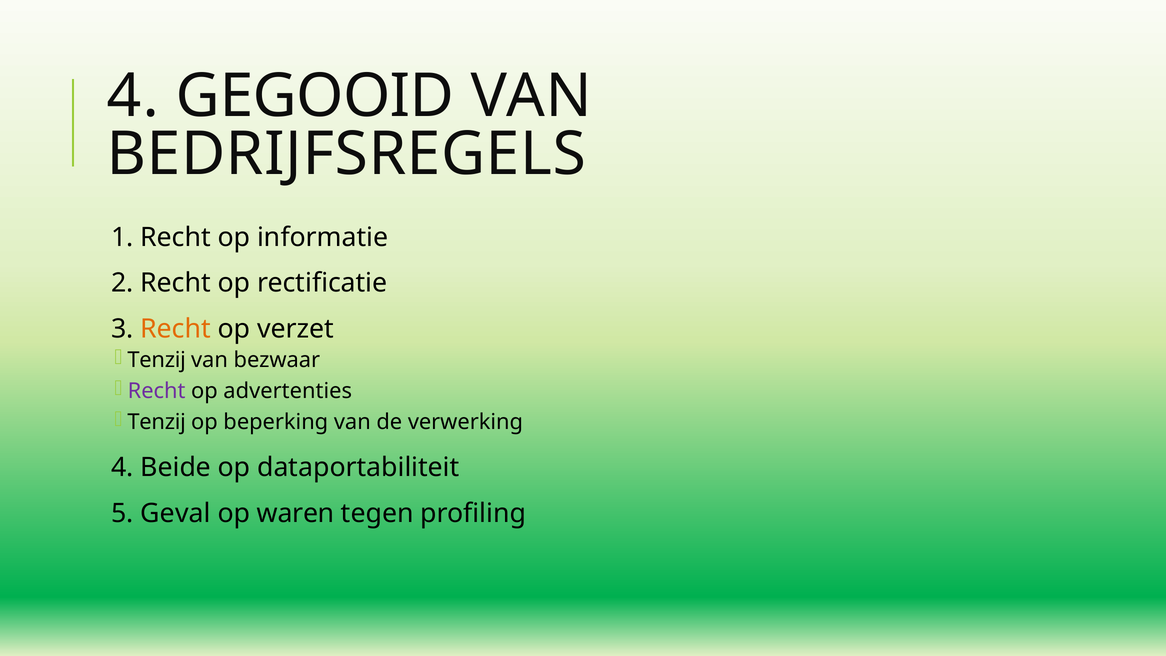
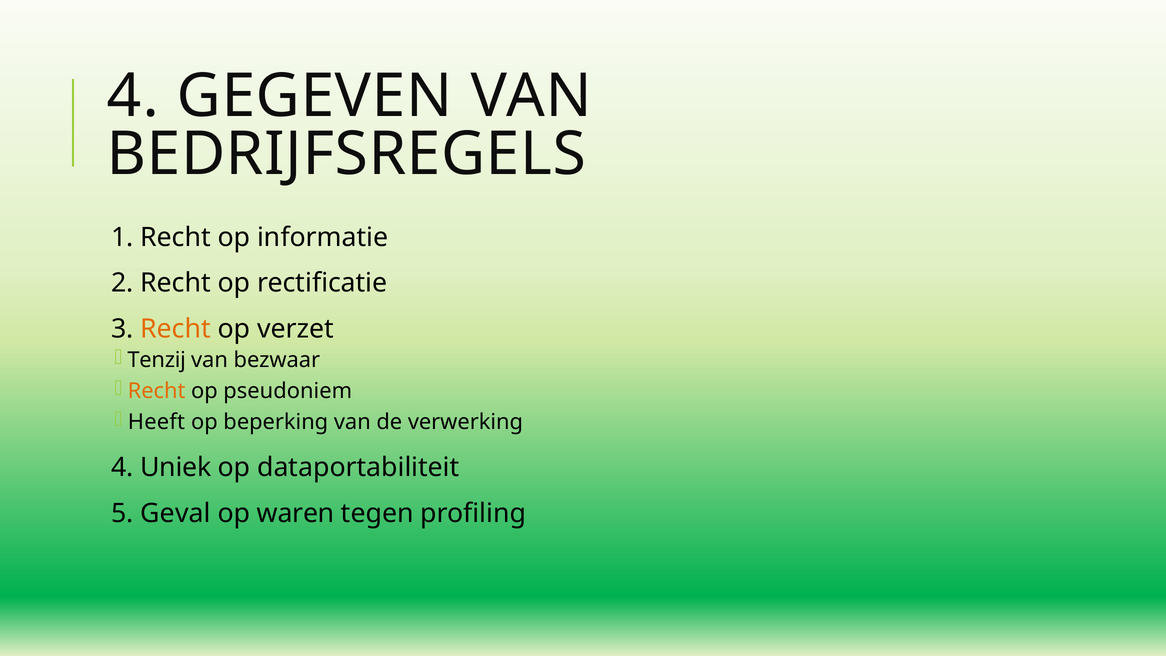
GEGOOID: GEGOOID -> GEGEVEN (315, 96)
Recht colour: purple -> orange (157, 391)
advertenties: advertenties -> pseudoniem (288, 391)
Tenzij: Tenzij -> Heeft (156, 422)
Beide: Beide -> Uniek (176, 468)
